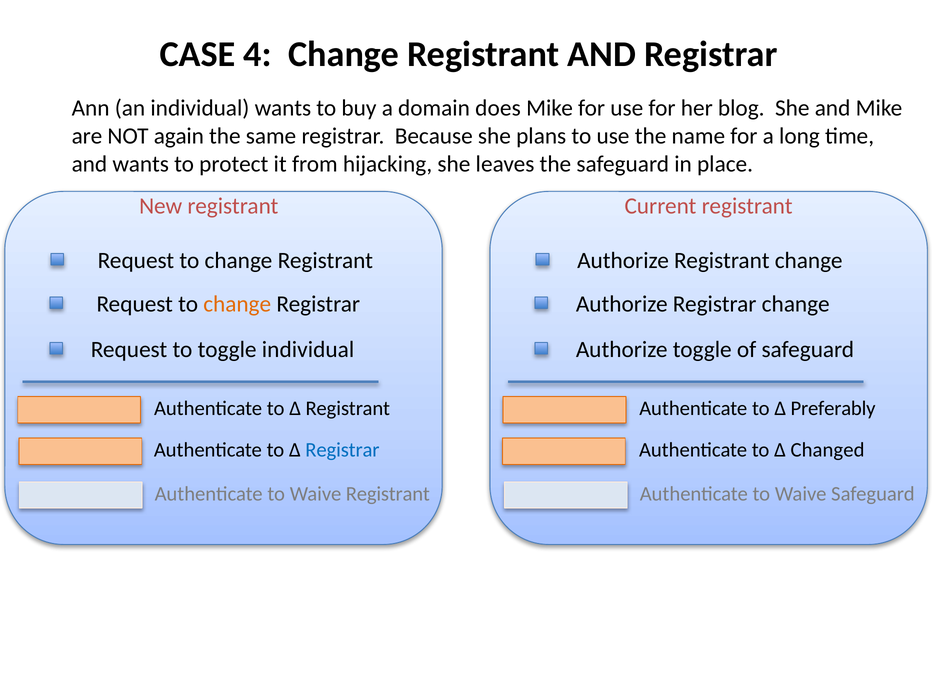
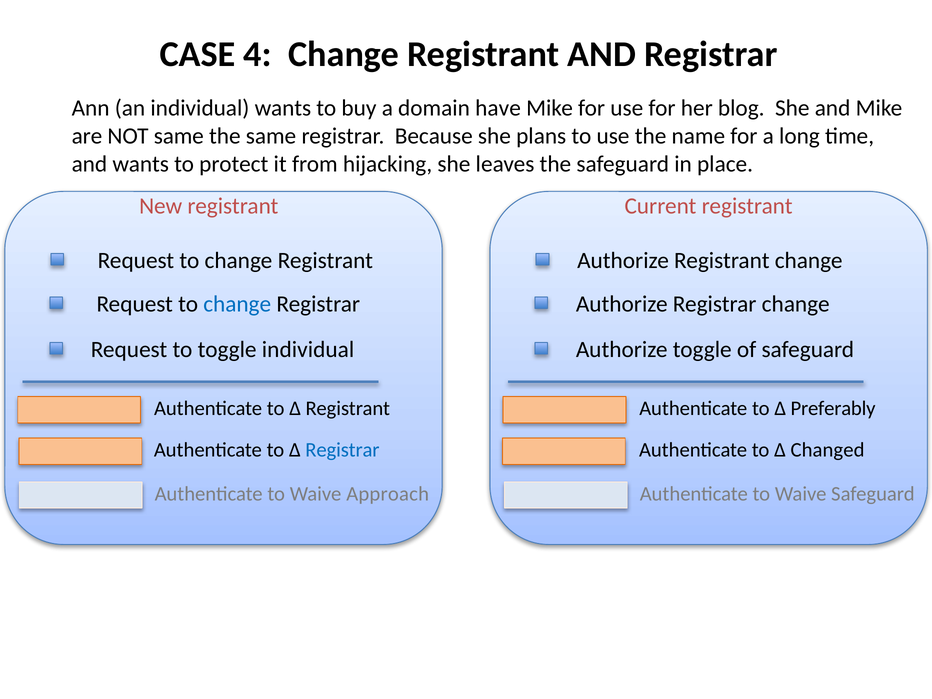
does: does -> have (498, 108)
NOT again: again -> same (179, 136)
change colour: orange -> blue (237, 304)
Waive Registrant: Registrant -> Approach (388, 494)
